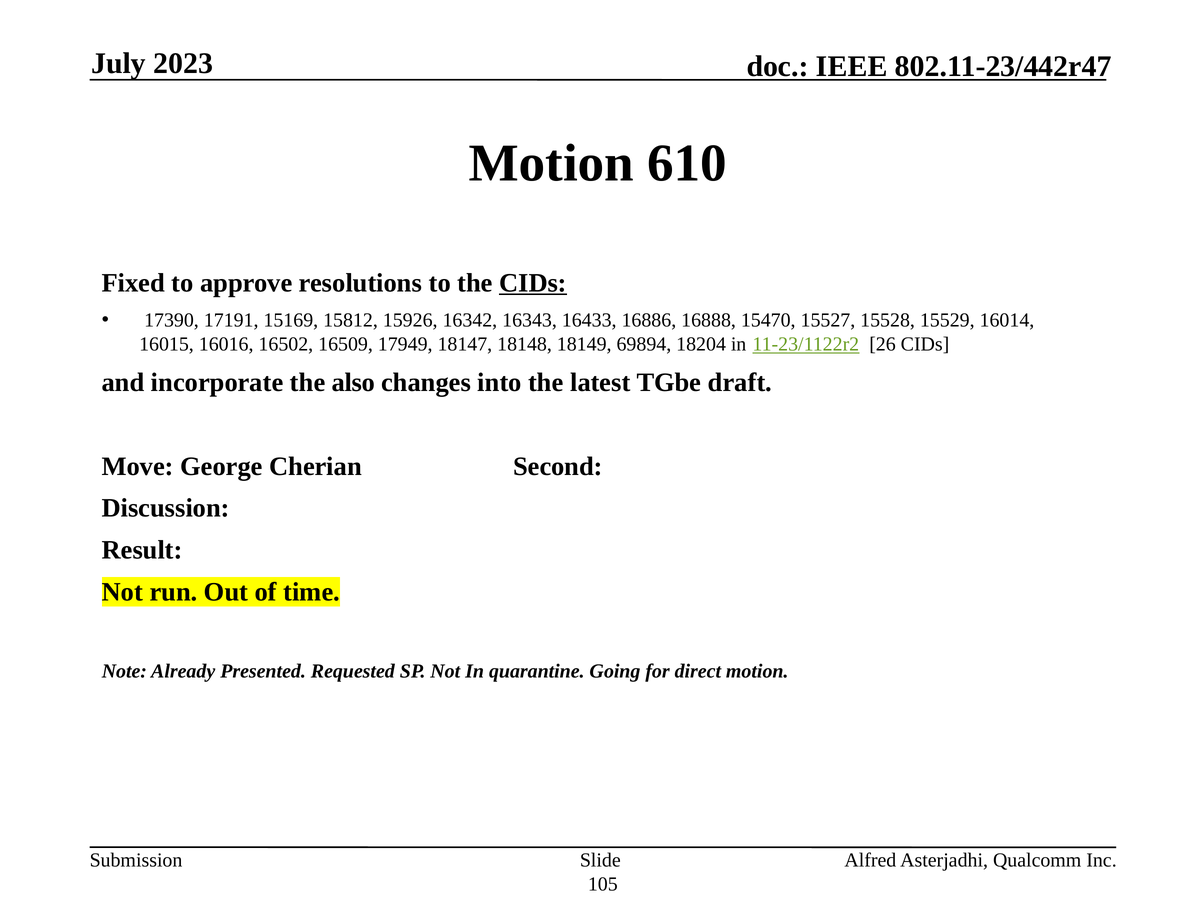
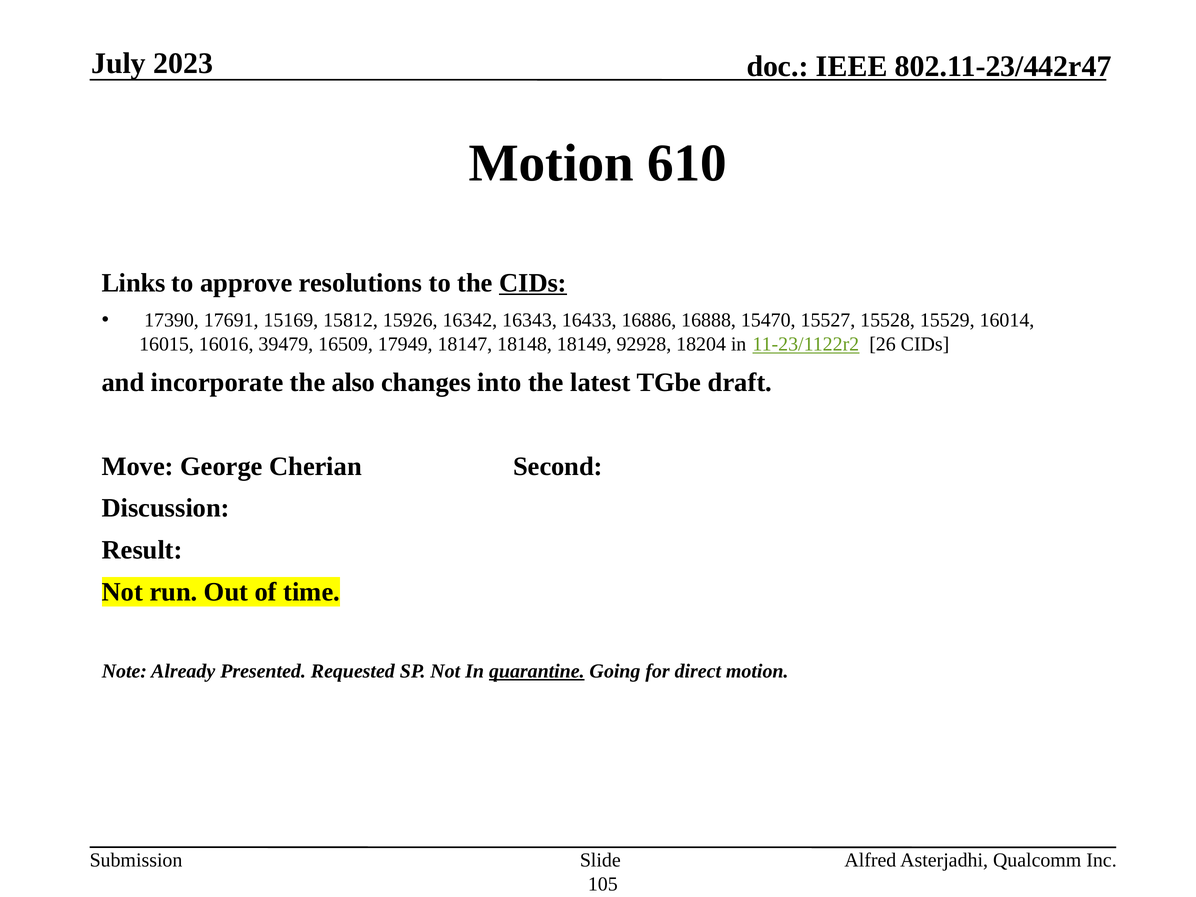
Fixed: Fixed -> Links (133, 283)
17191: 17191 -> 17691 (231, 320)
16502: 16502 -> 39479 (286, 344)
69894: 69894 -> 92928 (644, 344)
quarantine underline: none -> present (537, 671)
